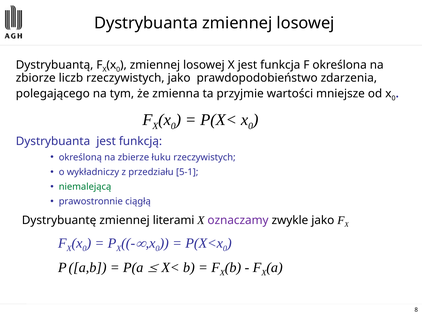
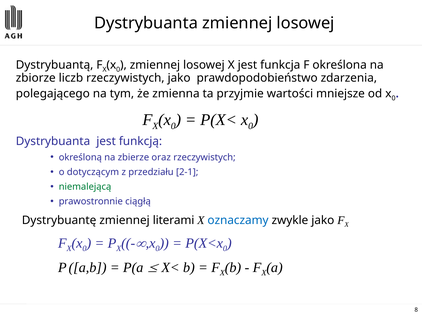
łuku: łuku -> oraz (161, 158)
wykładniczy: wykładniczy -> dotyczącym (93, 172)
5-1: 5-1 -> 2-1 (187, 172)
oznaczamy colour: purple -> blue (238, 221)
